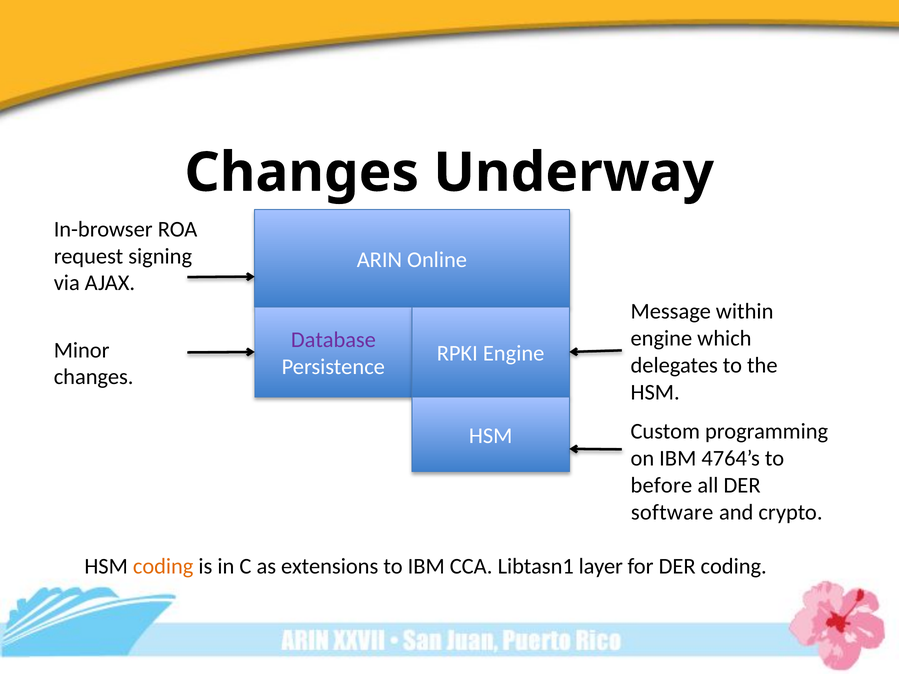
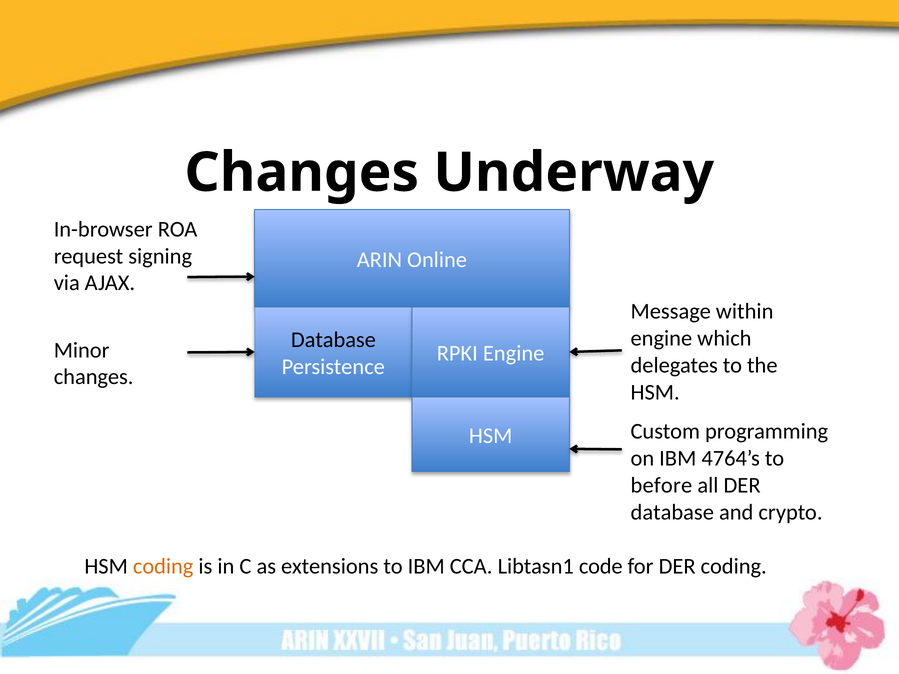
Database colour: purple -> black (333, 340)
software: software -> database (672, 512)
layer: layer -> code (601, 566)
